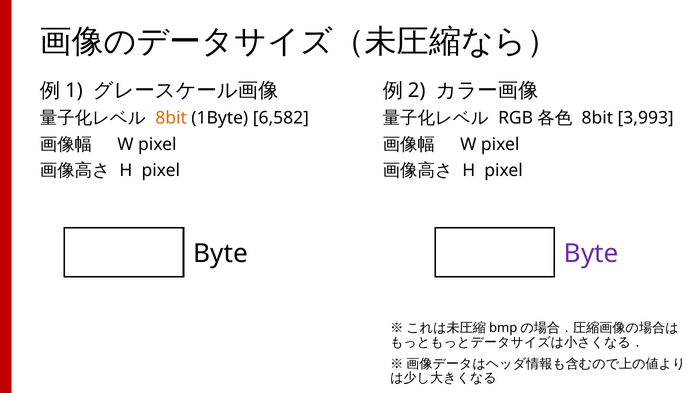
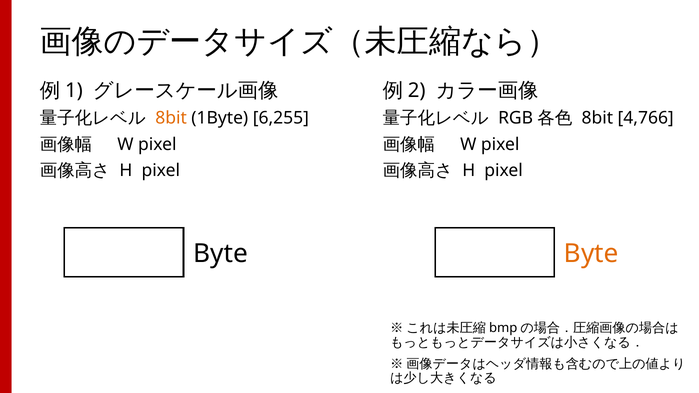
6,582: 6,582 -> 6,255 (281, 118)
3,993: 3,993 -> 4,766 (646, 118)
Byte colour: purple -> orange (591, 254)
